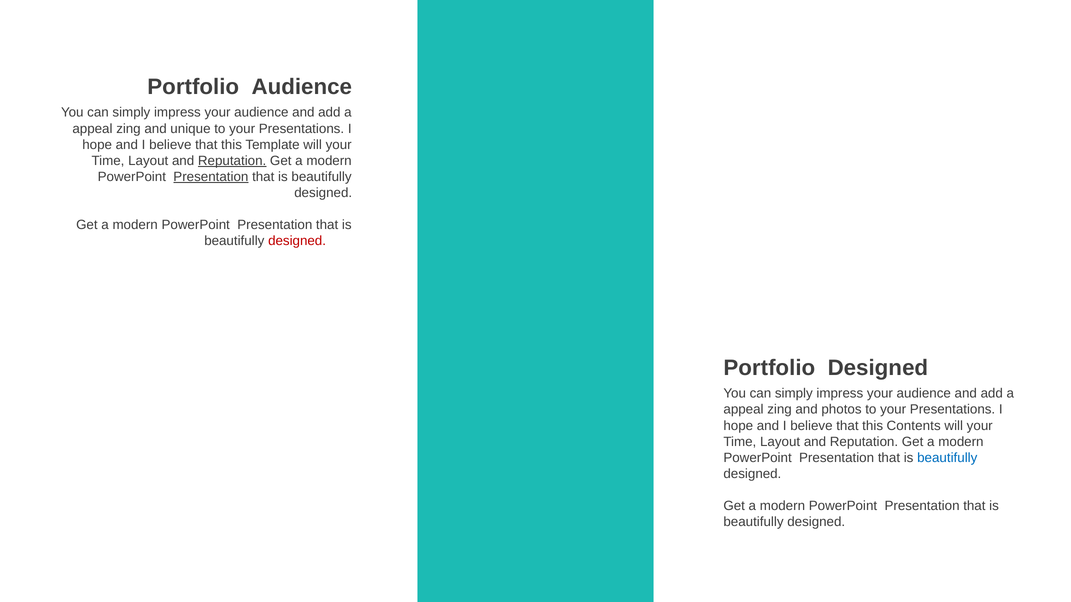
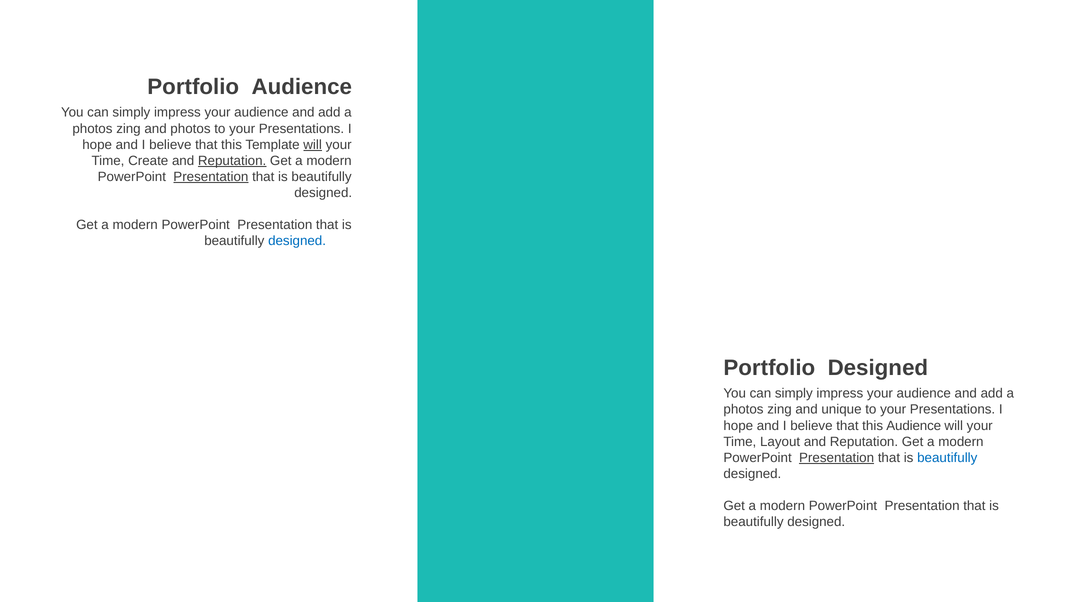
appeal: appeal -> photos (92, 129)
and unique: unique -> photos (190, 129)
will underline: none -> present (313, 145)
Layout: Layout -> Create (148, 161)
designed colour: red -> blue (297, 241)
appeal: appeal -> photos (743, 410)
photos: photos -> unique (842, 410)
this Contents: Contents -> Audience (914, 426)
Presentation underline: none -> present (837, 458)
